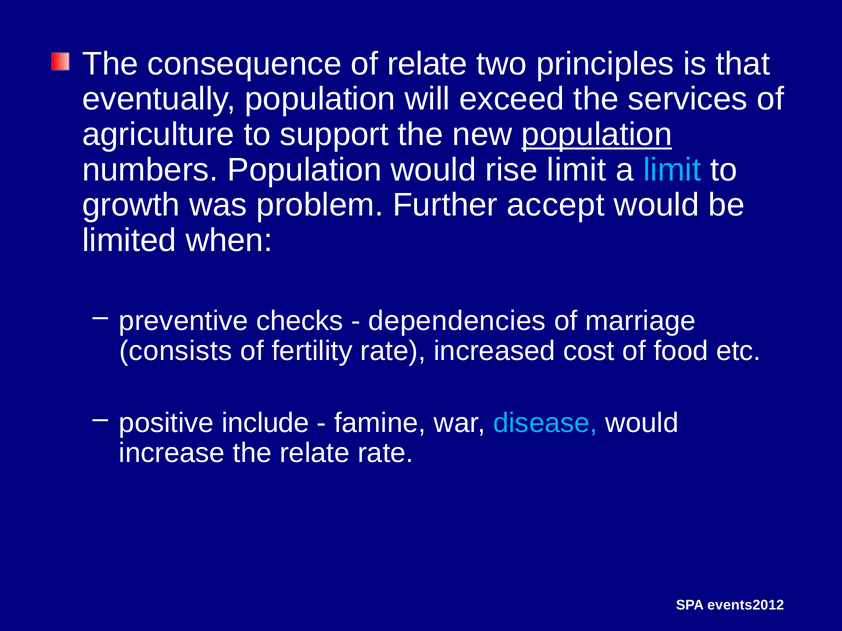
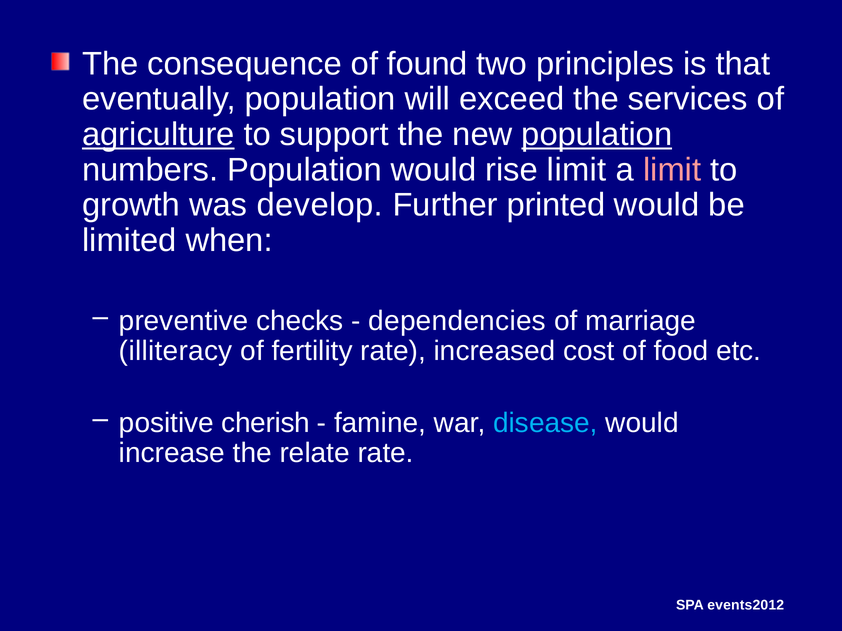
of relate: relate -> found (427, 64)
agriculture underline: none -> present (158, 135)
limit colour: light blue -> pink (672, 170)
problem: problem -> develop (320, 205)
accept: accept -> printed (556, 205)
consists: consists -> illiteracy (176, 351)
include: include -> cherish (266, 423)
